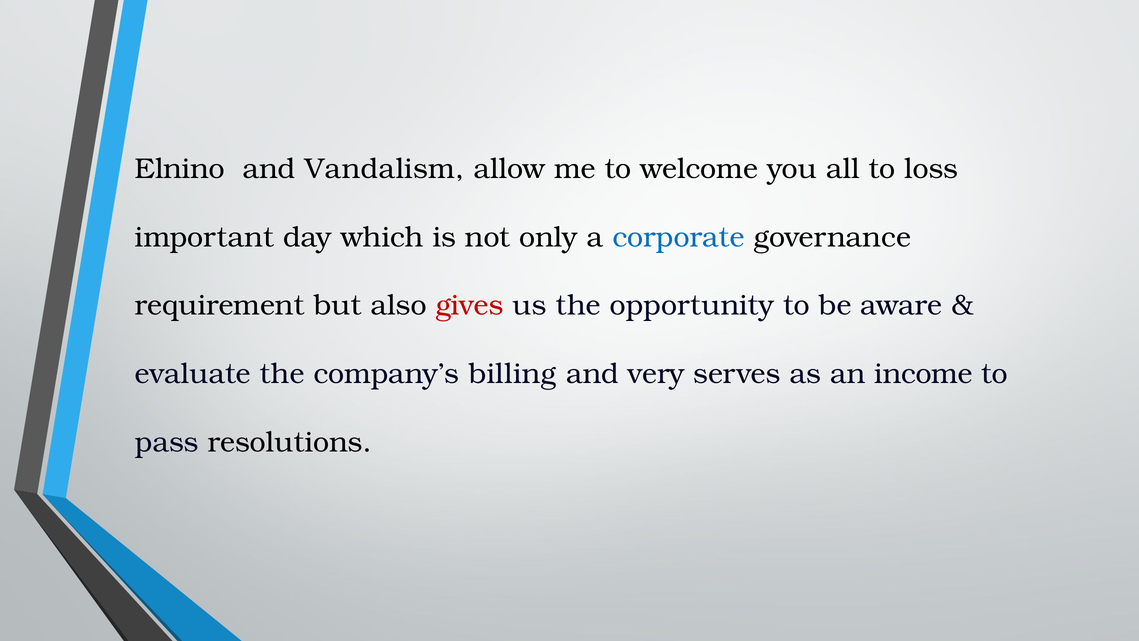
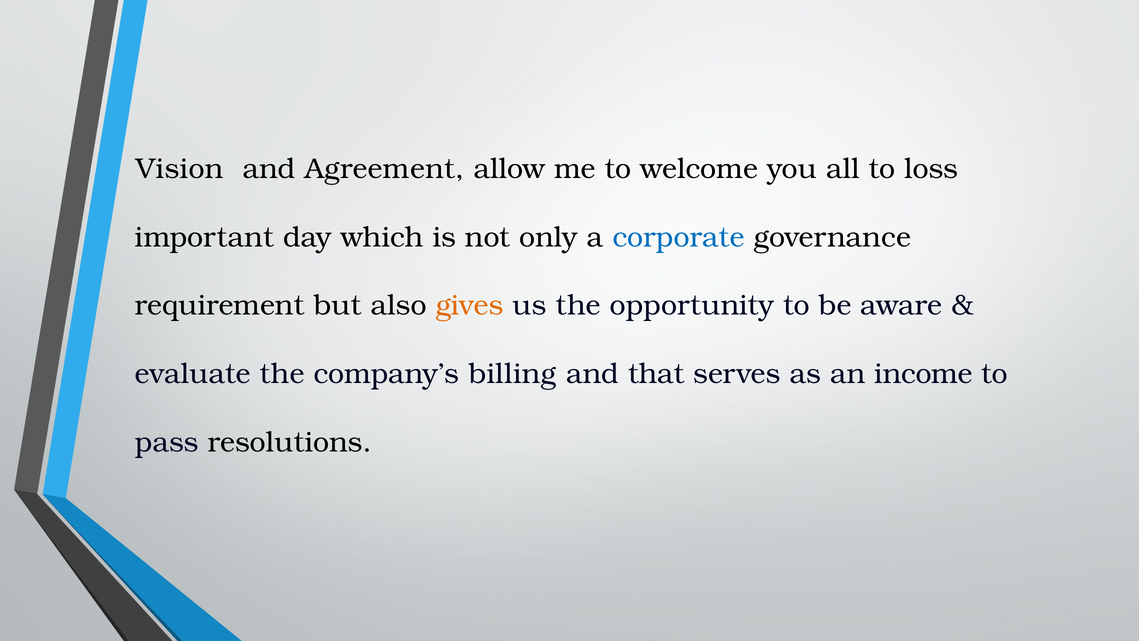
Elnino: Elnino -> Vision (180, 169)
Vandalism: Vandalism -> Agreement (385, 169)
gives colour: red -> orange (469, 305)
very: very -> that (656, 374)
